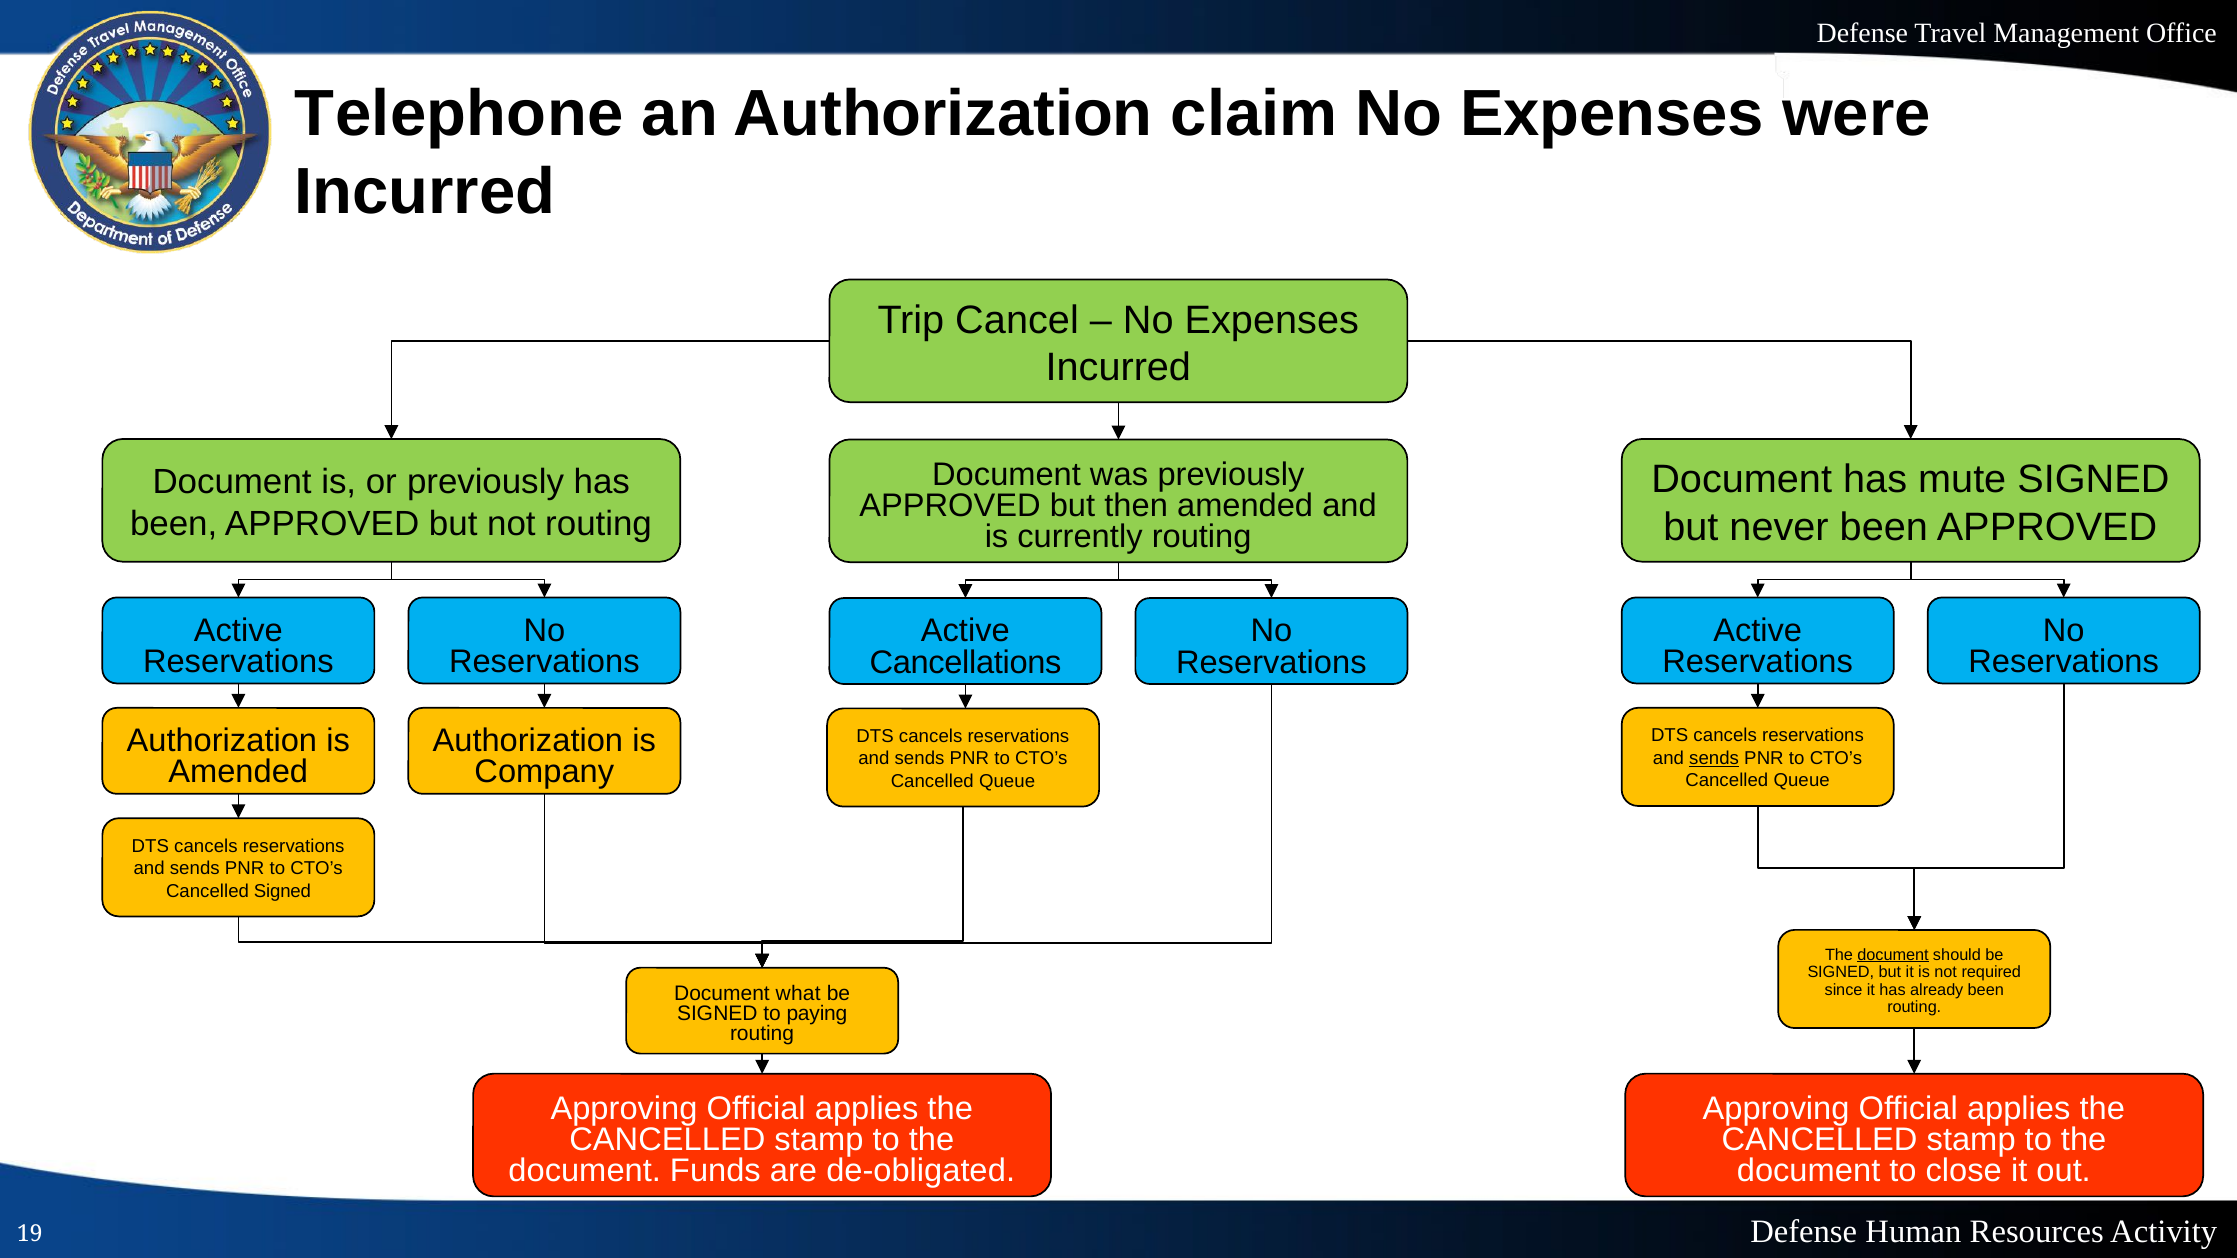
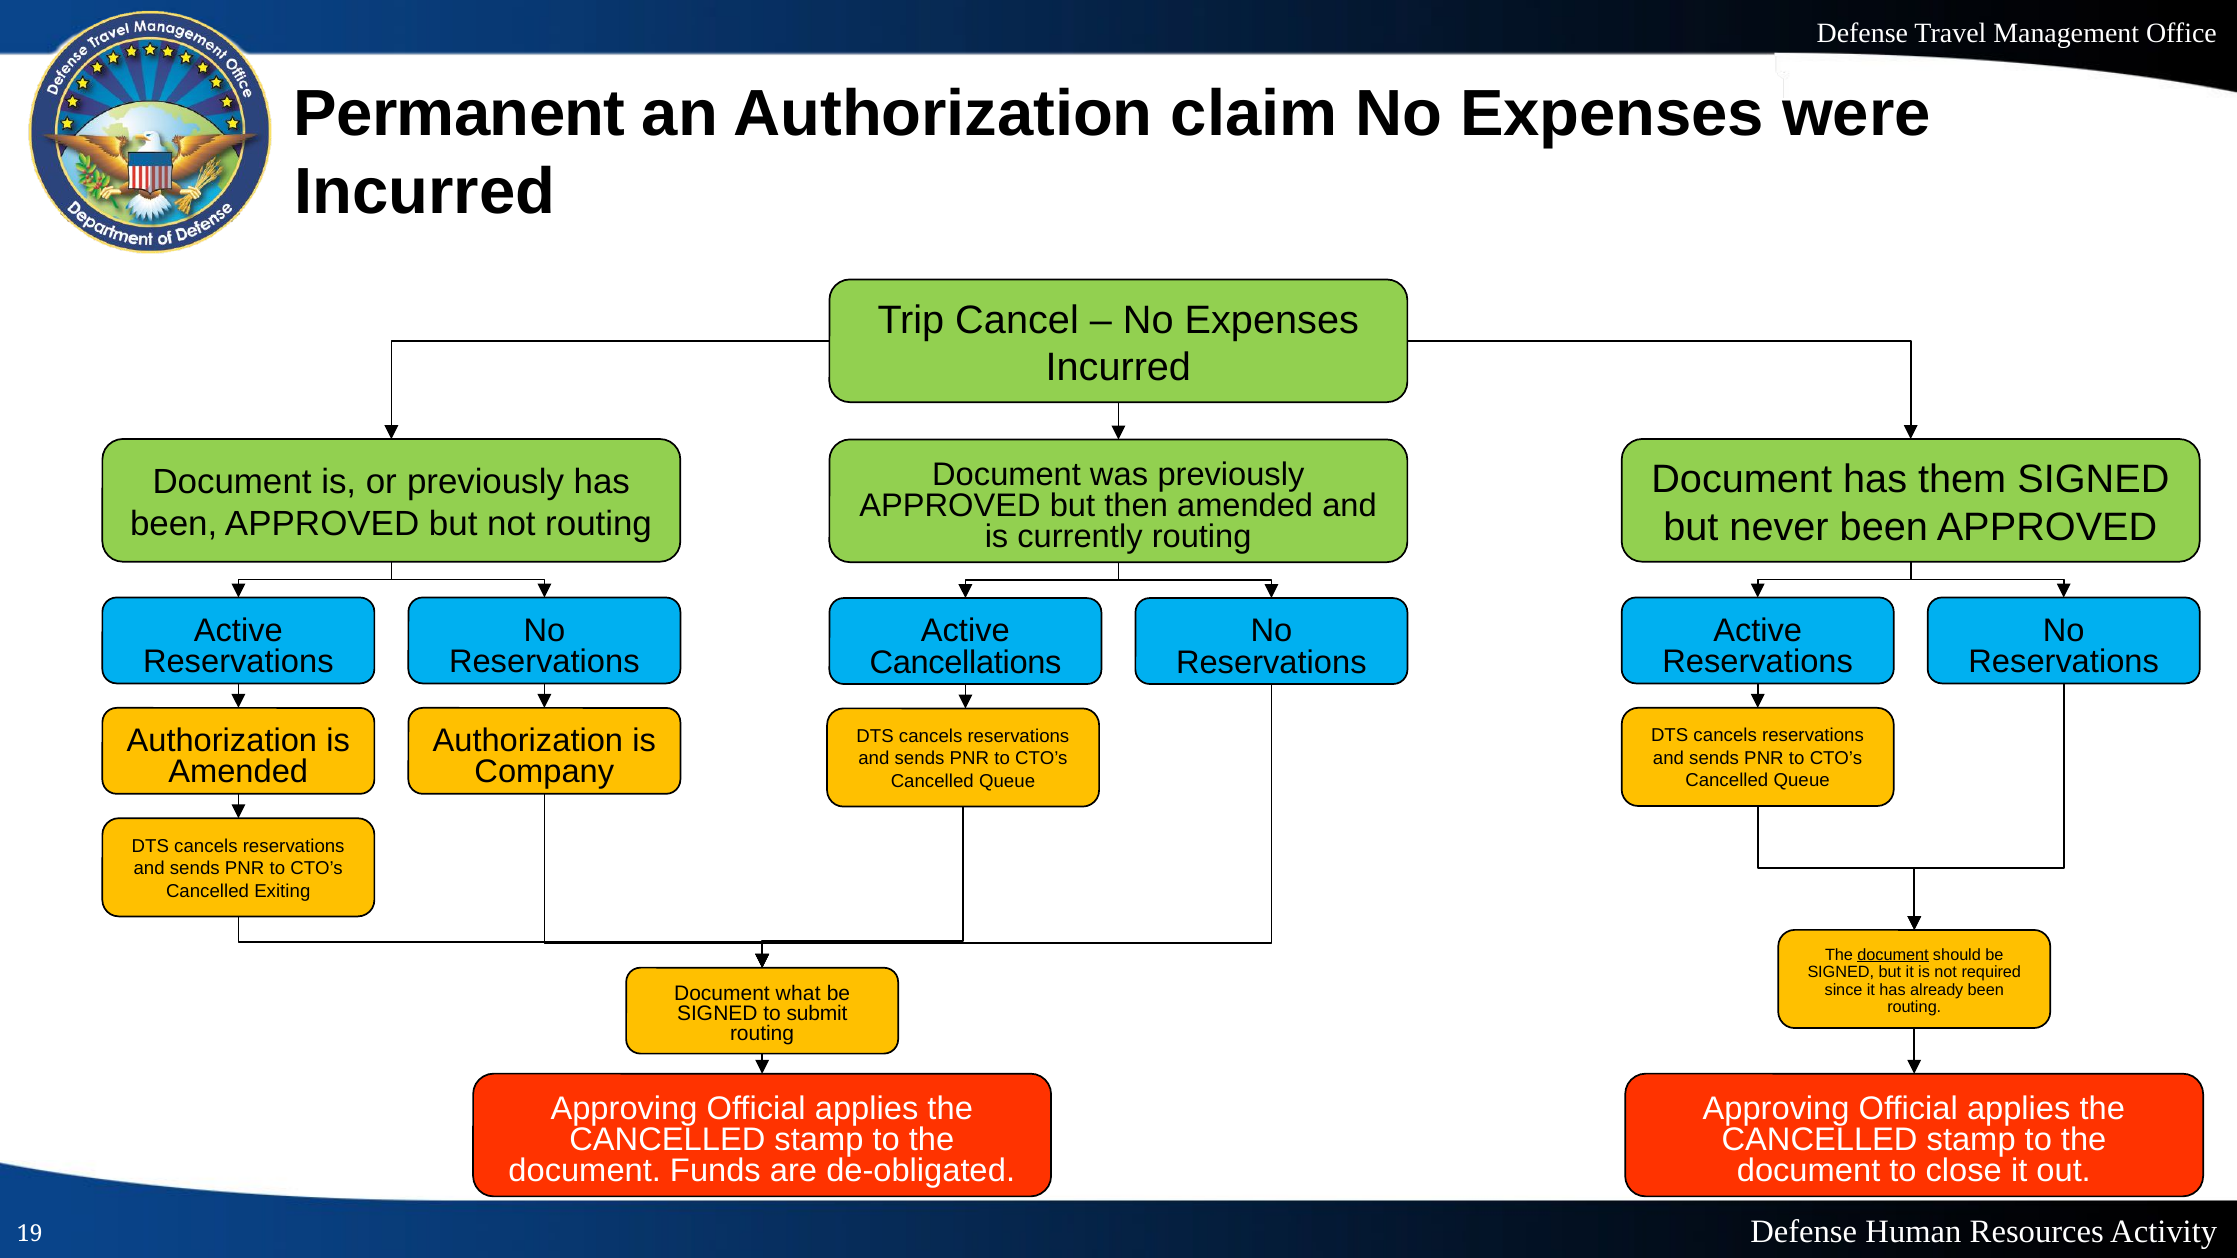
Telephone: Telephone -> Permanent (460, 114)
mute: mute -> them (1962, 480)
sends underline: present -> none (1714, 758)
Cancelled Signed: Signed -> Exiting (282, 891)
paying: paying -> submit (817, 1014)
